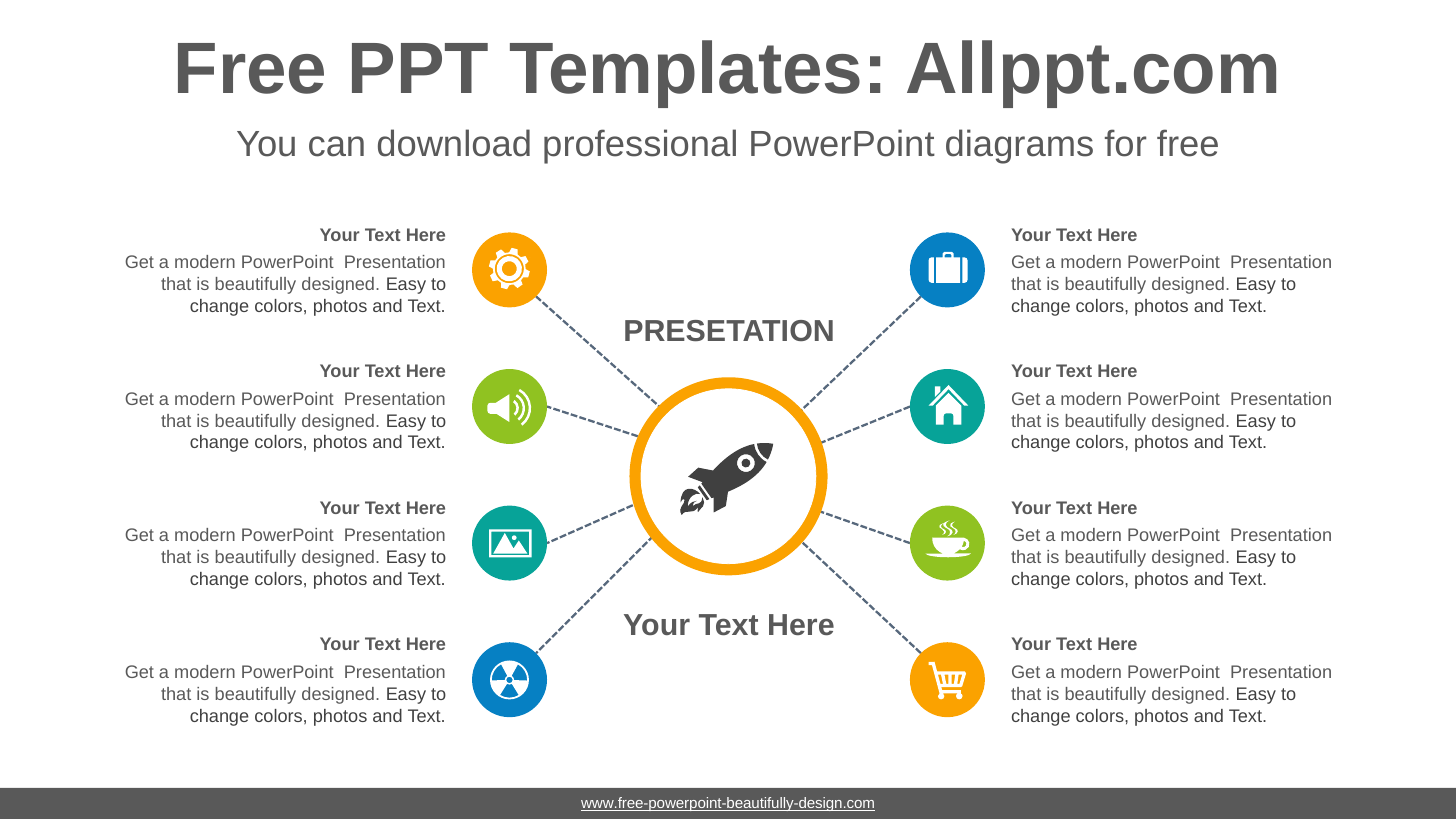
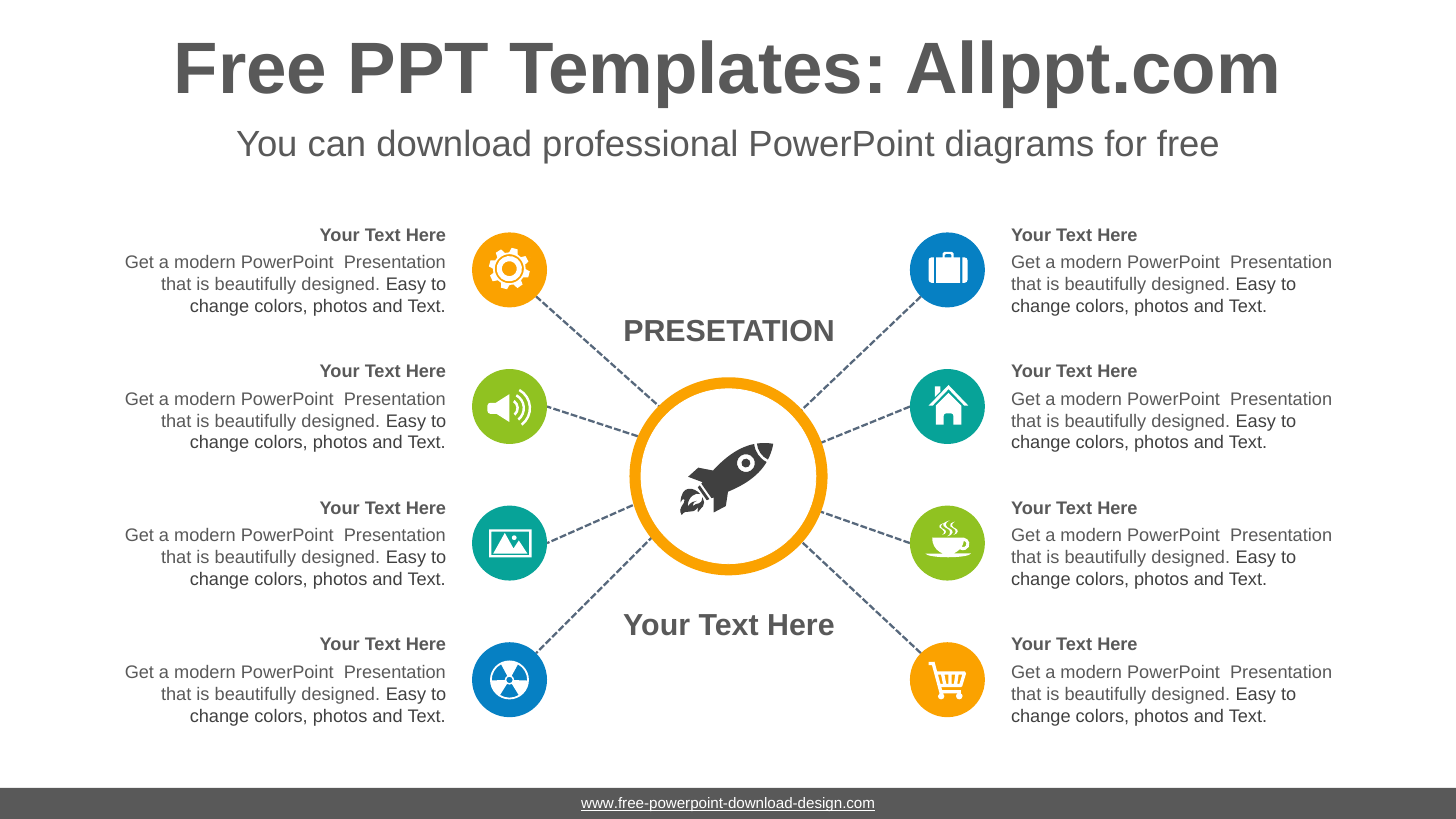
www.free-powerpoint-beautifully-design.com: www.free-powerpoint-beautifully-design.com -> www.free-powerpoint-download-design.com (728, 804)
